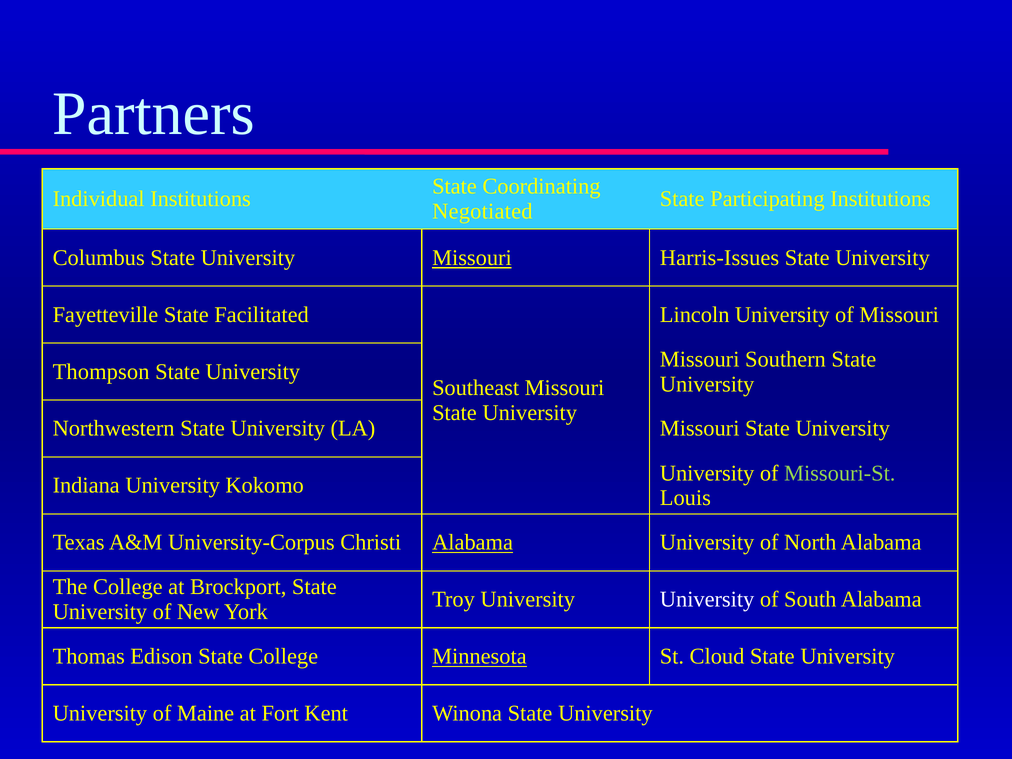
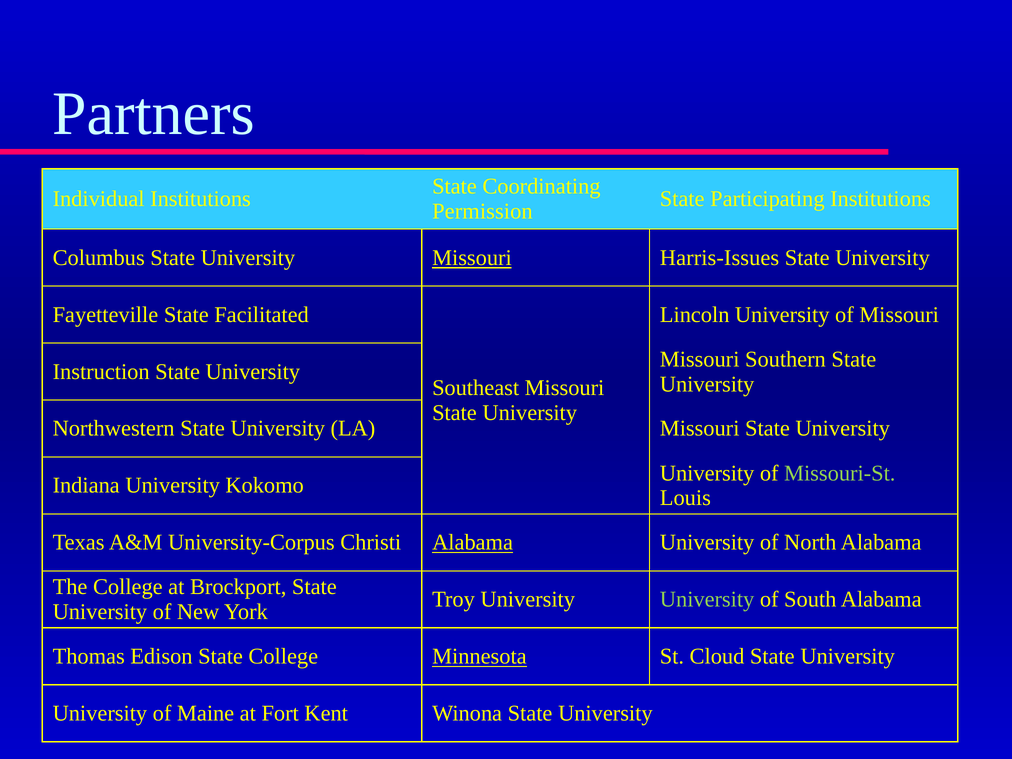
Negotiated: Negotiated -> Permission (482, 211)
Thompson: Thompson -> Instruction (101, 372)
University colour: white -> light green (707, 600)
